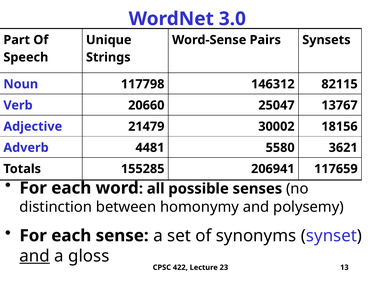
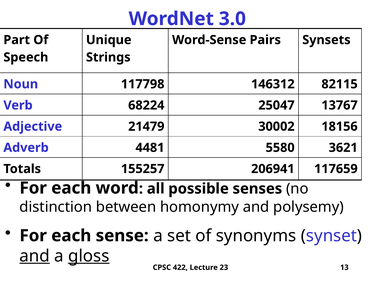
20660: 20660 -> 68224 (146, 105)
155285: 155285 -> 155257 (143, 169)
gloss underline: none -> present (89, 256)
